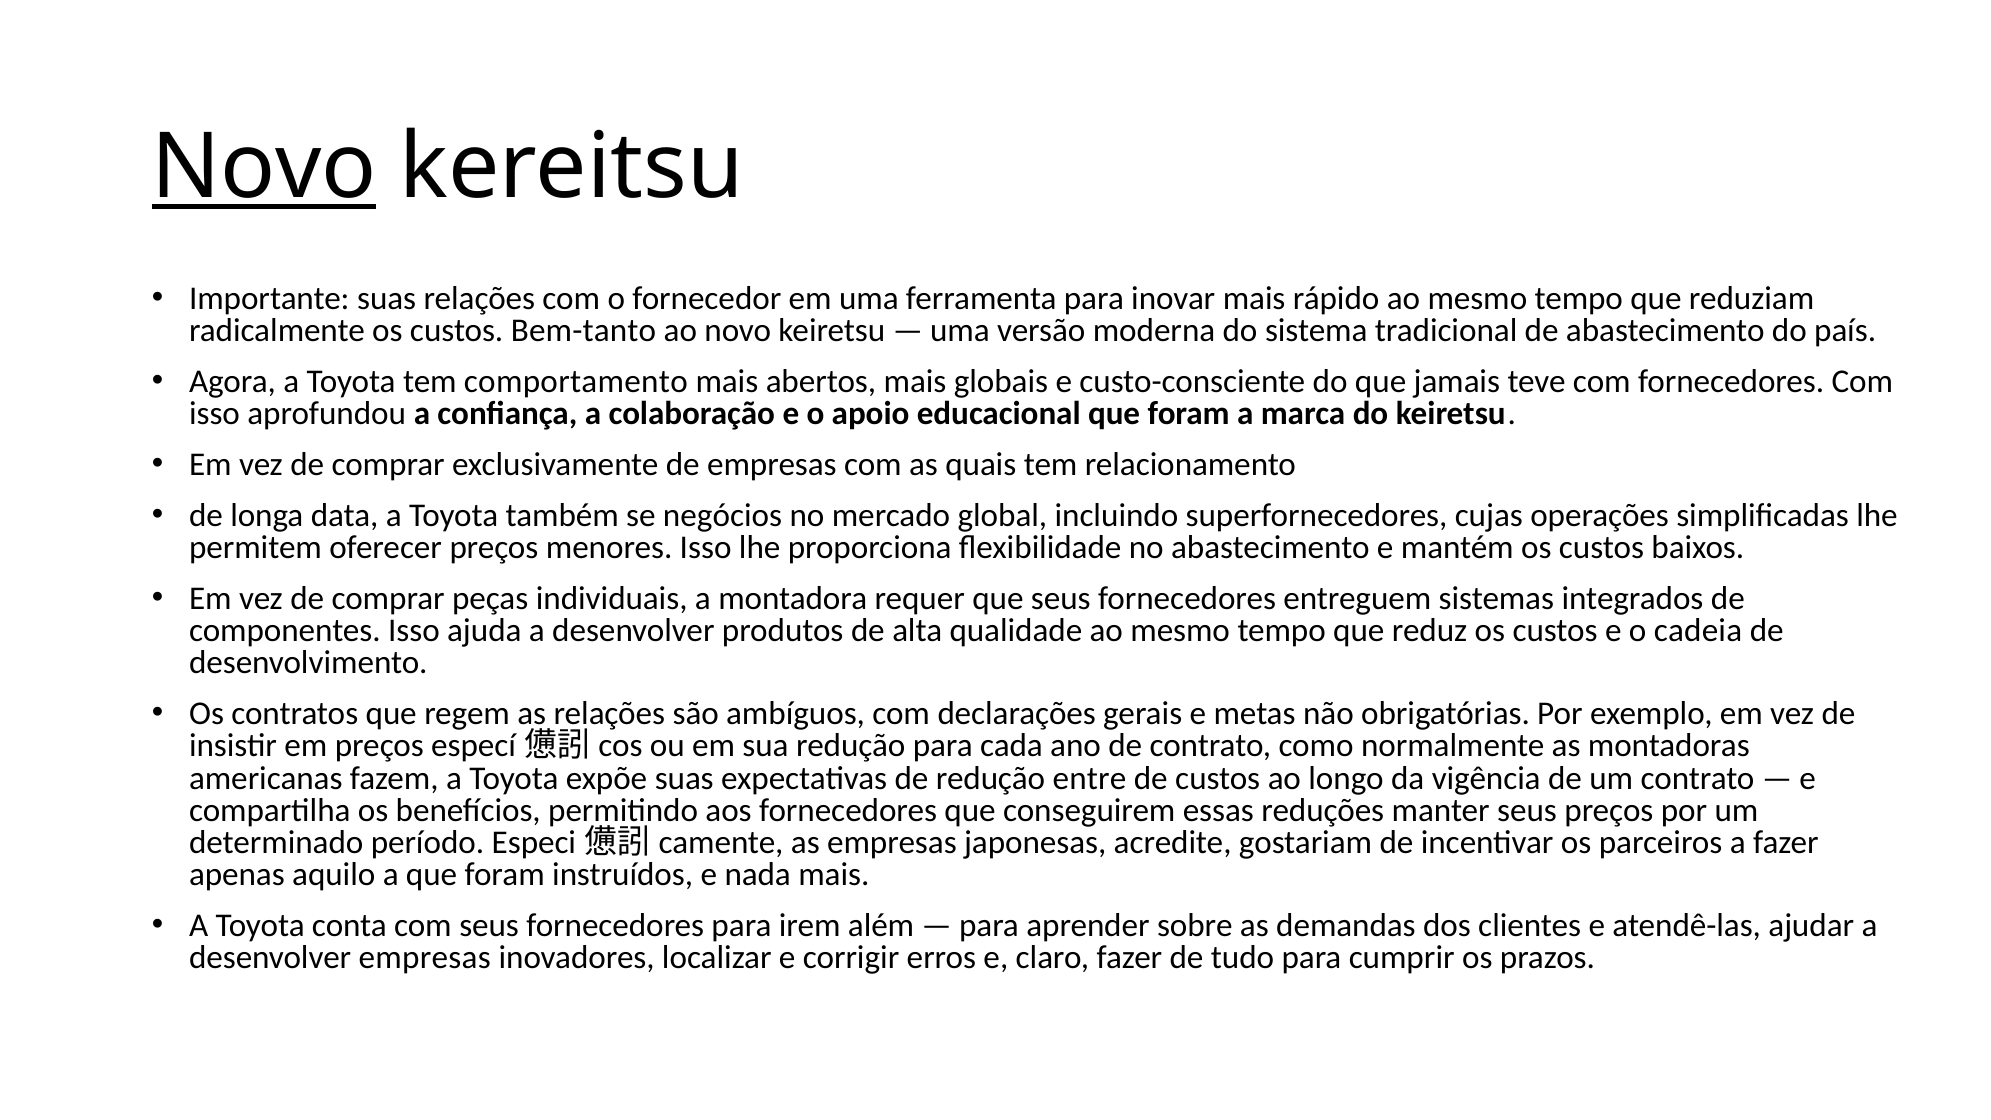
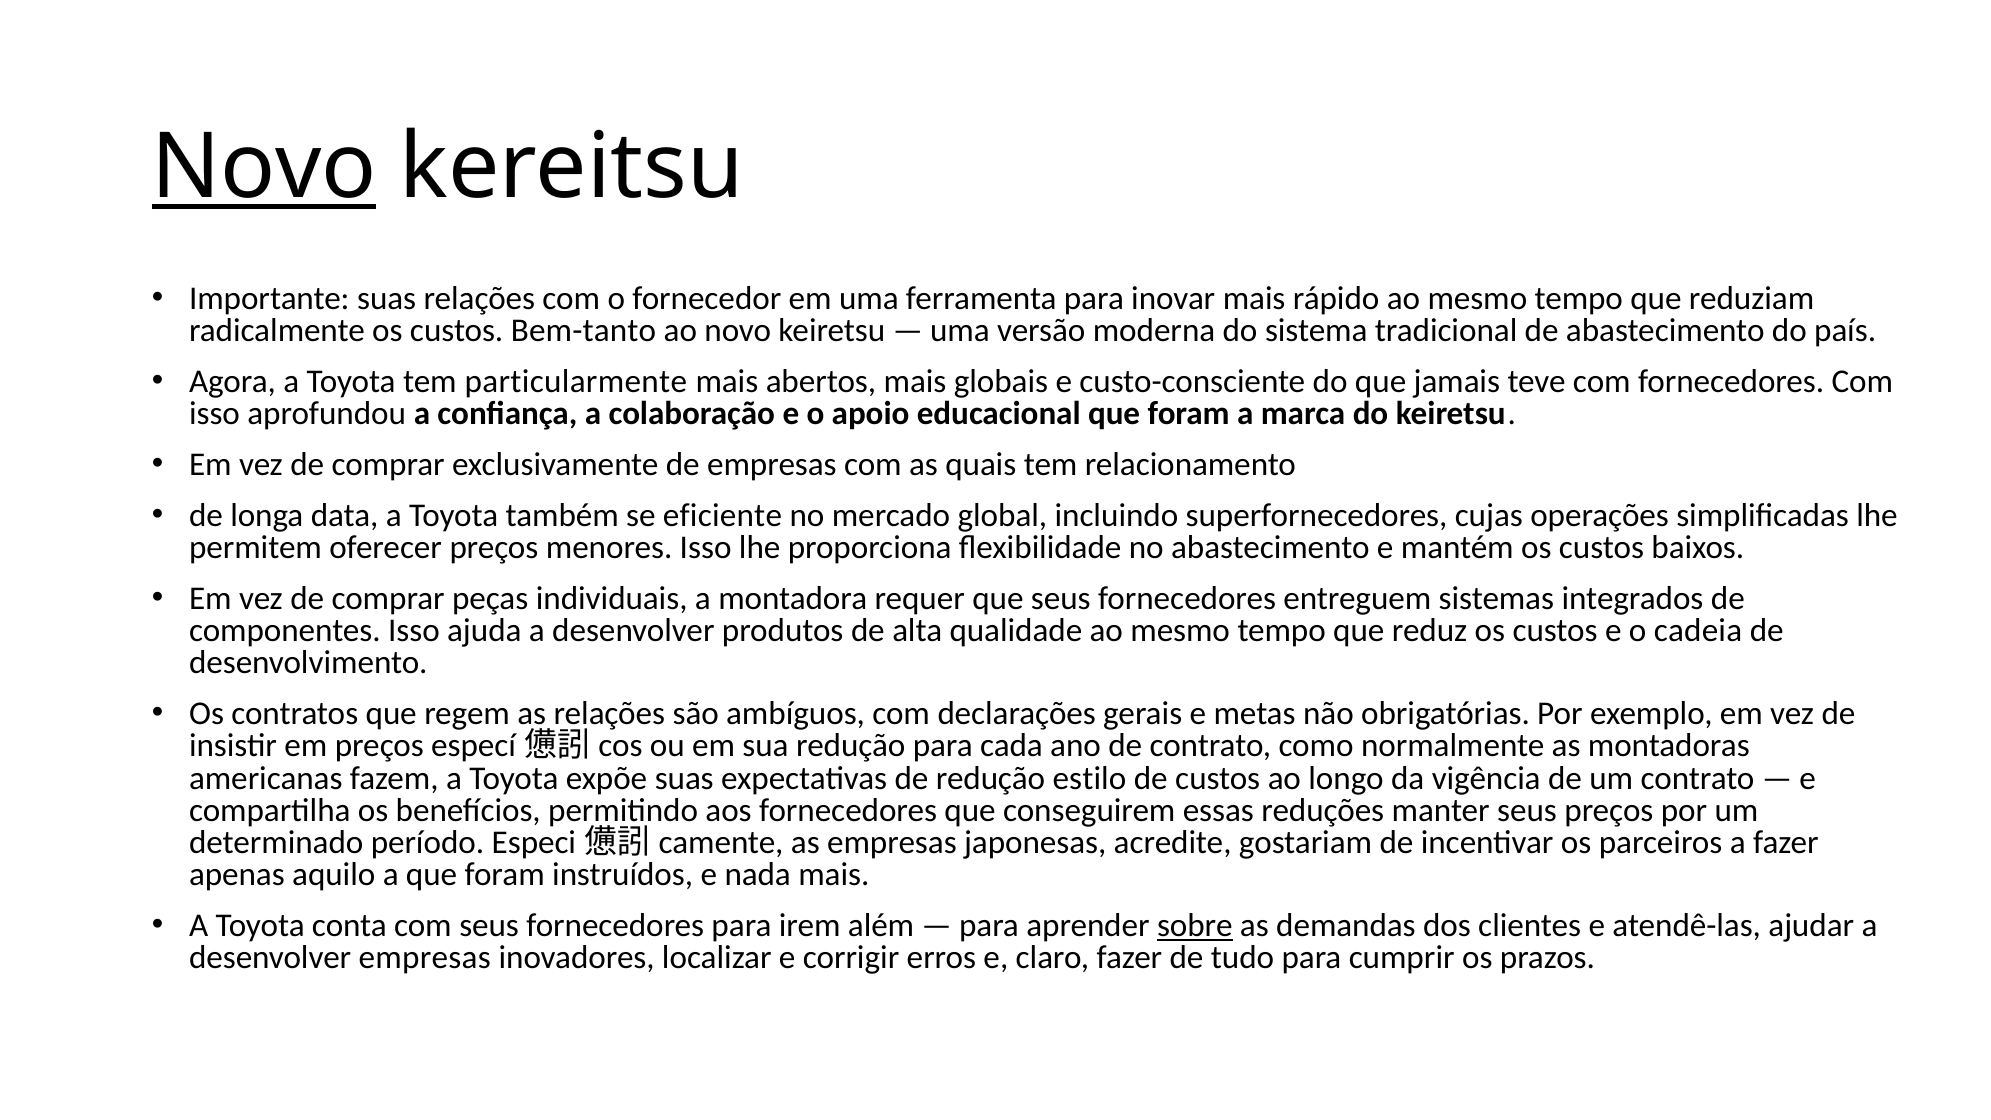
comportamento: comportamento -> particularmente (576, 381)
negócios: negócios -> eficiente (722, 515)
entre: entre -> estilo (1090, 778)
sobre underline: none -> present (1195, 926)
